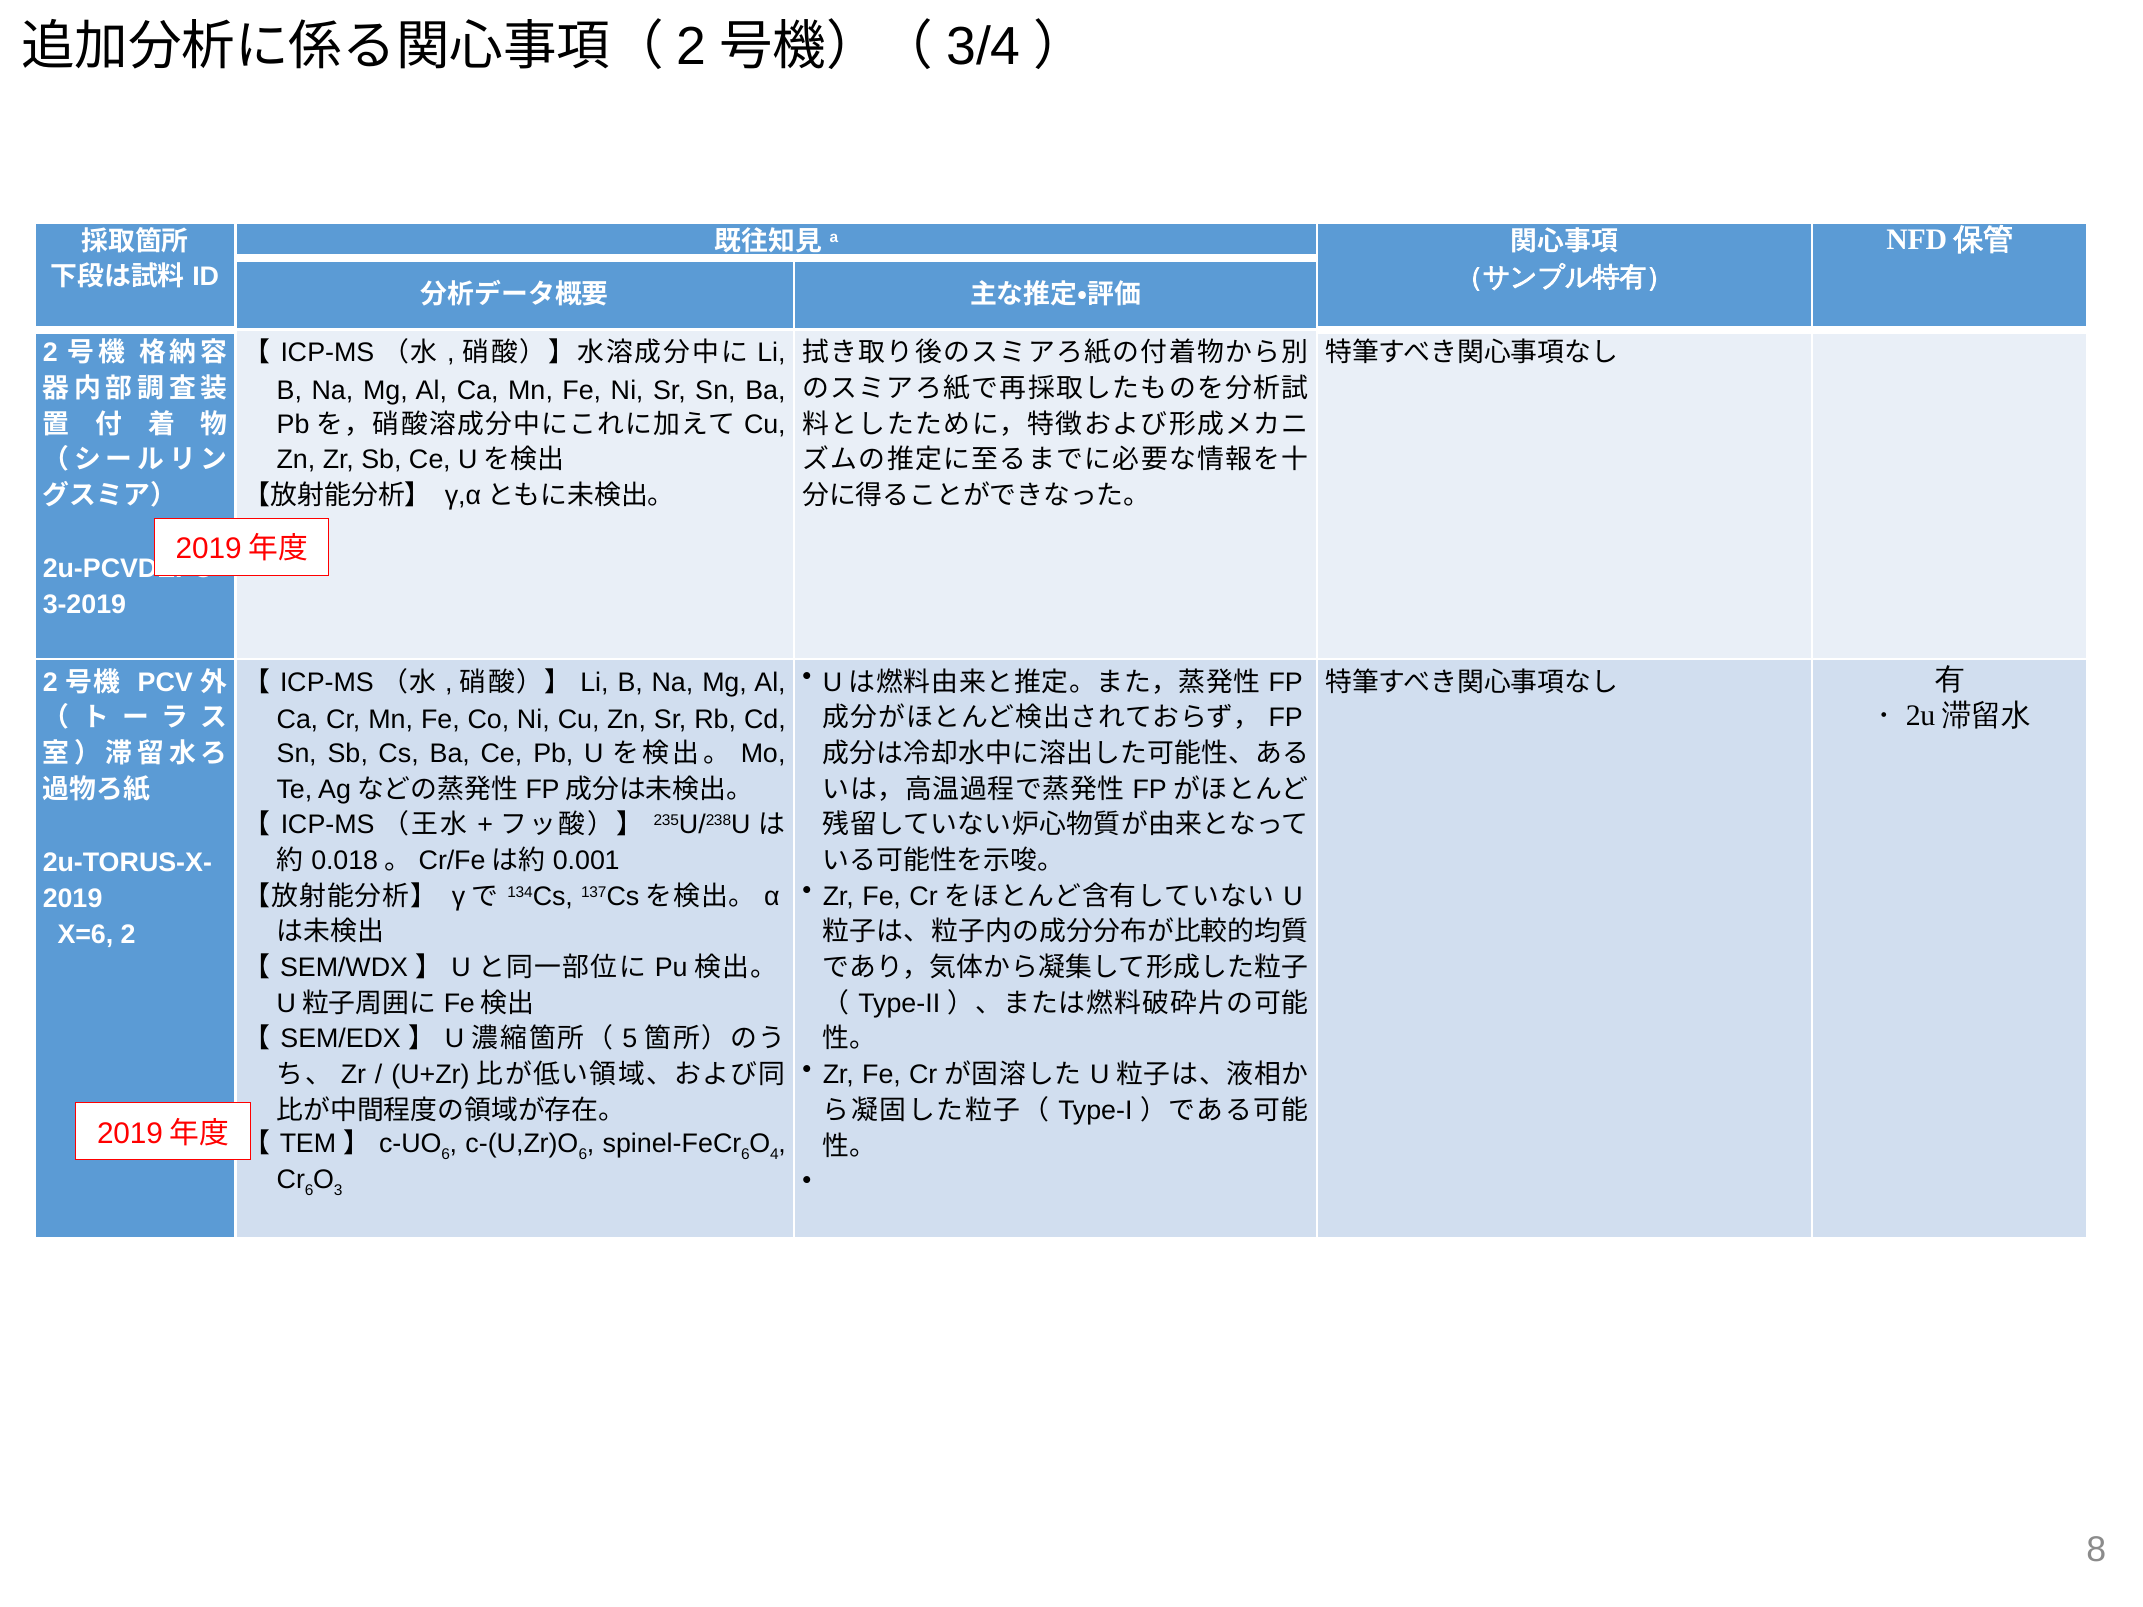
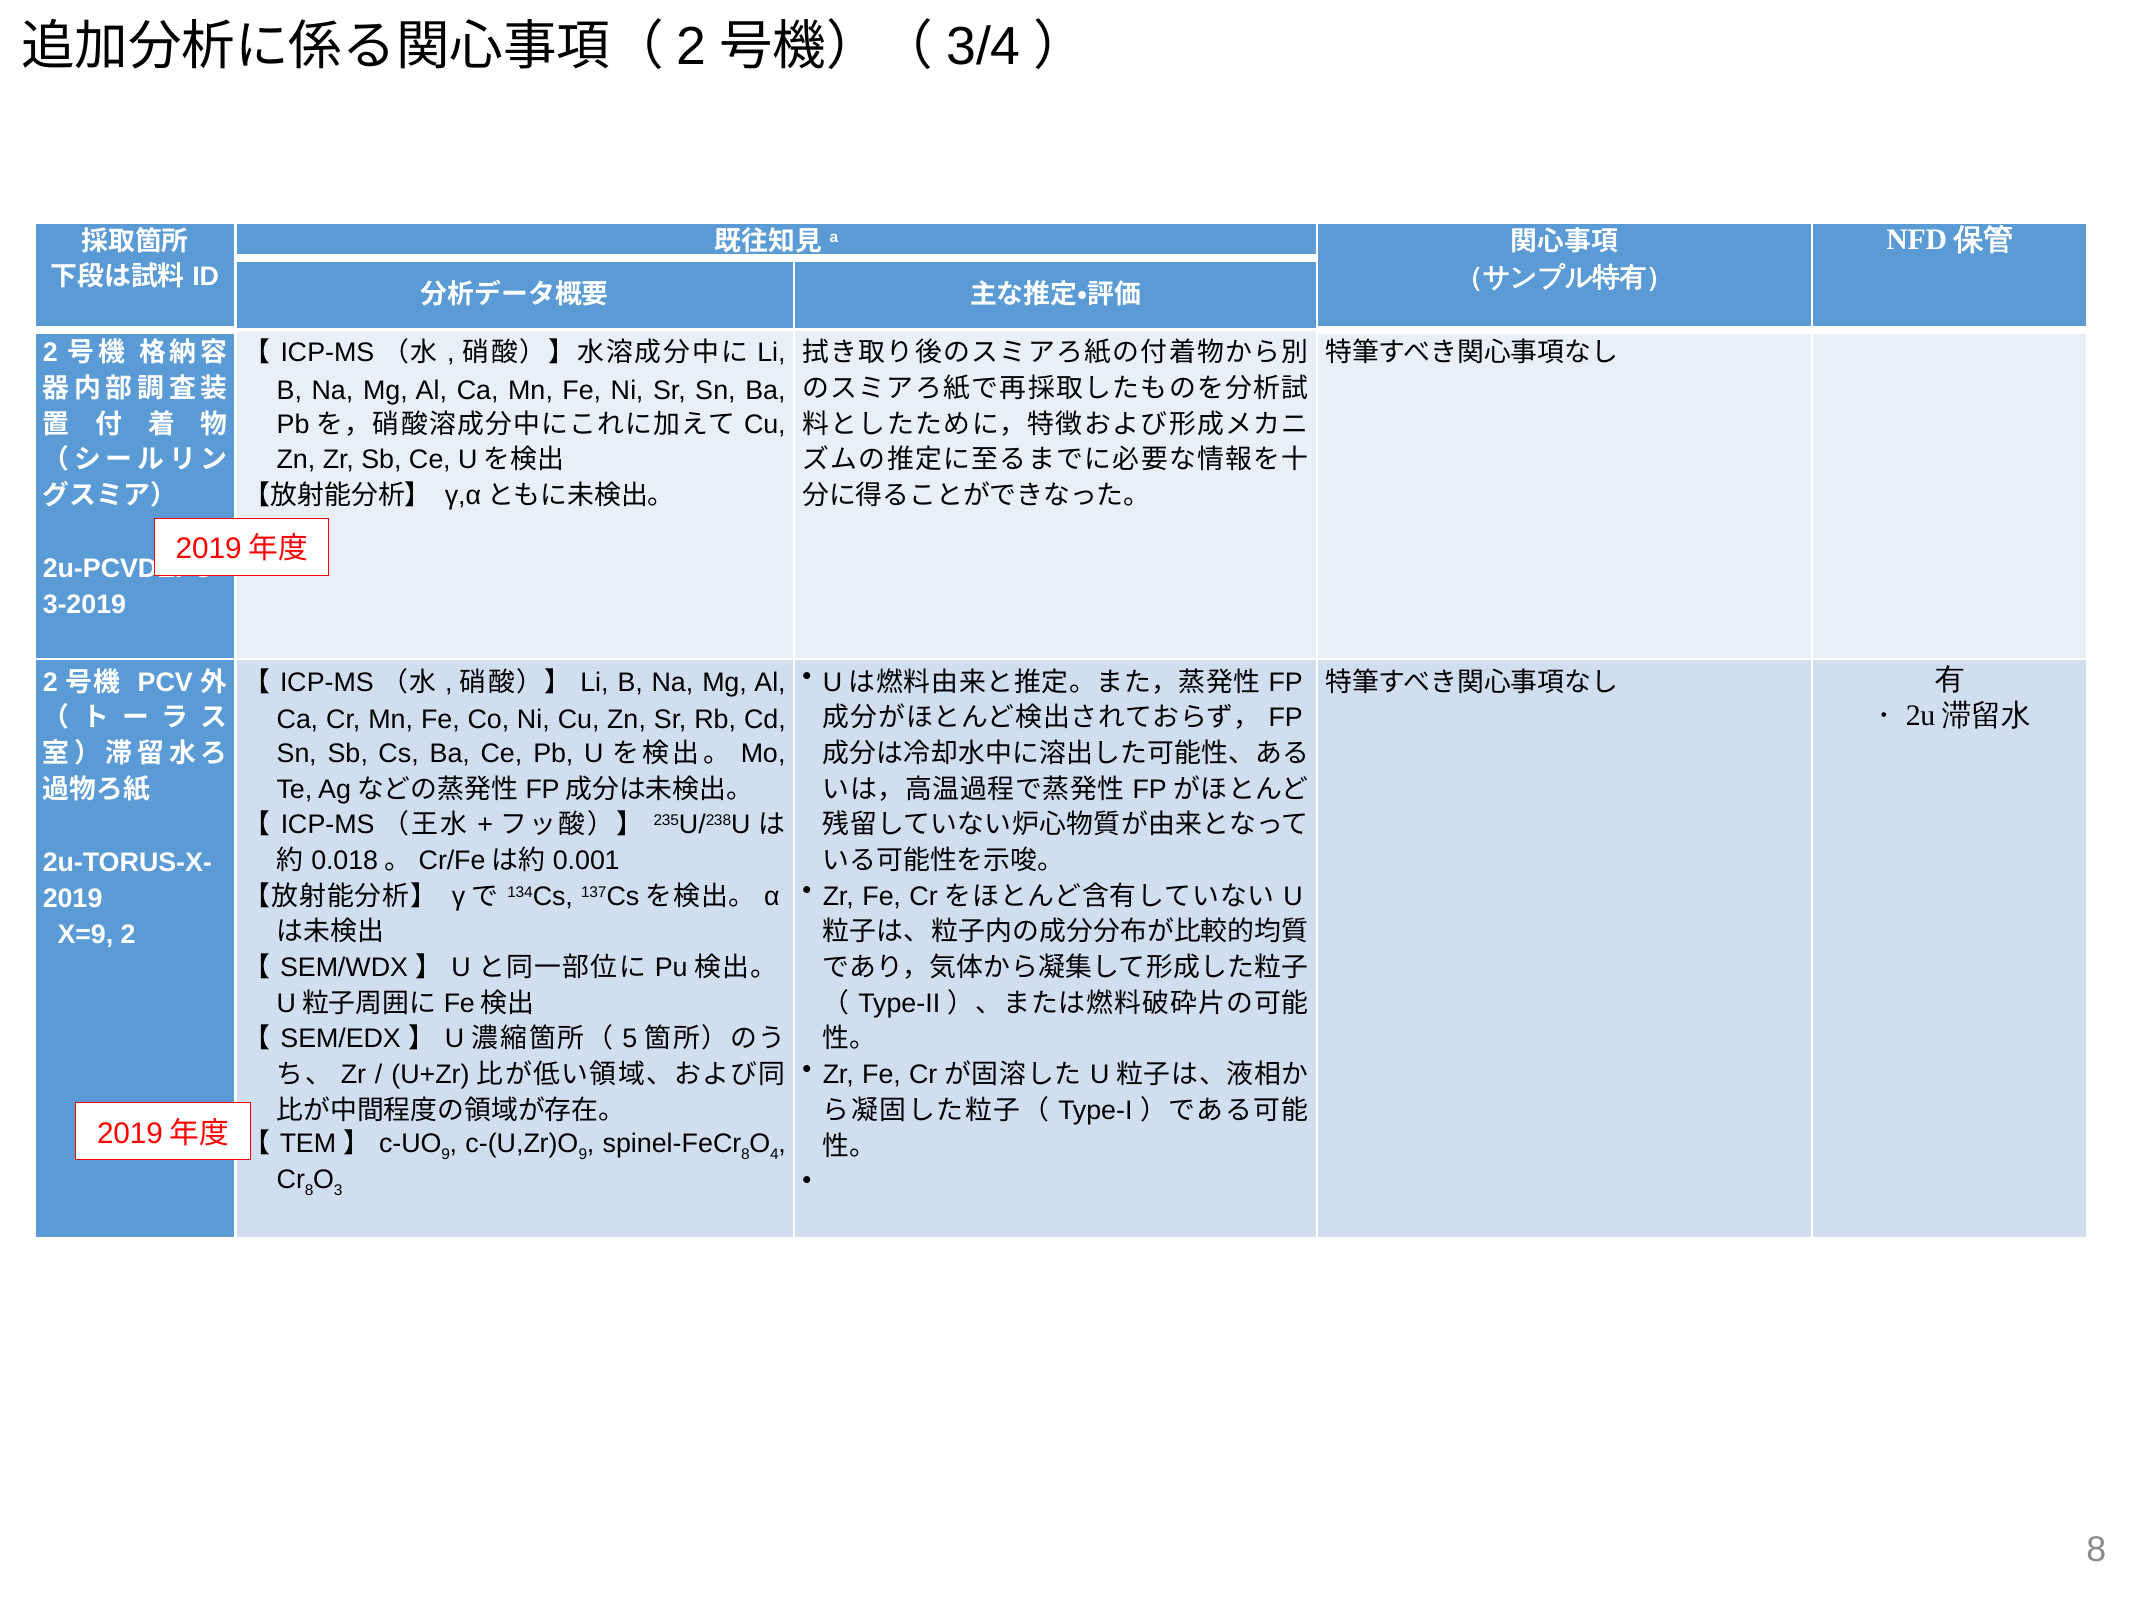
X=6: X=6 -> X=9 (85, 934)
6: 6 -> 9 (446, 1155)
6: 6 -> 9 (583, 1155)
6: 6 -> 8 (745, 1155)
Cr 6: 6 -> 8 (309, 1190)
